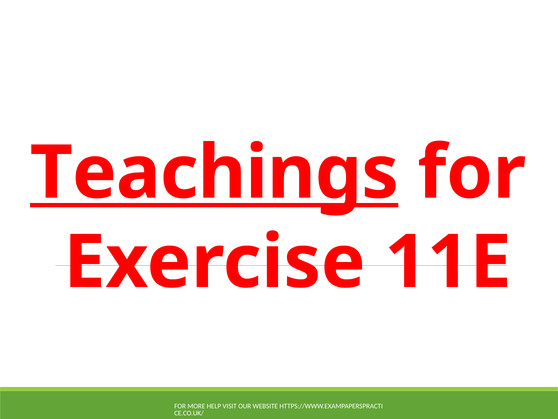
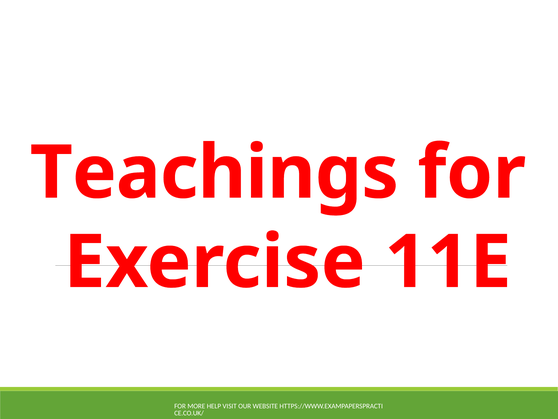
Teachings underline: present -> none (214, 173)
